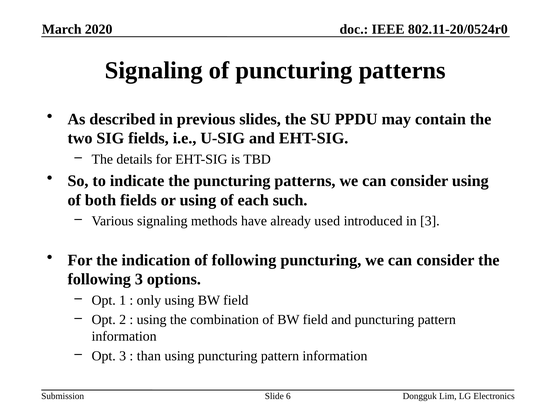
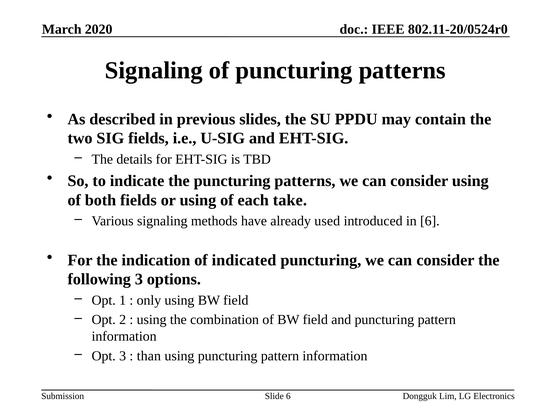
such: such -> take (290, 200)
in 3: 3 -> 6 (430, 221)
of following: following -> indicated (244, 260)
